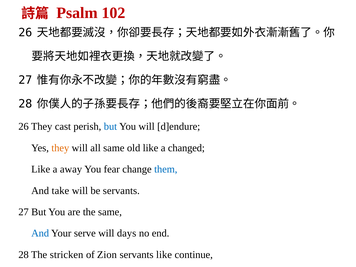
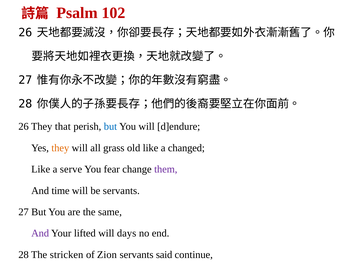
cast: cast -> that (63, 127)
all same: same -> grass (114, 148)
away: away -> serve (71, 169)
them colour: blue -> purple (166, 169)
take: take -> time (61, 191)
And colour: blue -> purple (40, 233)
serve: serve -> lifted (85, 233)
servants like: like -> said (164, 255)
